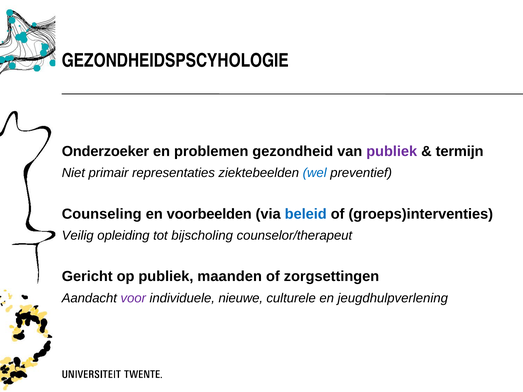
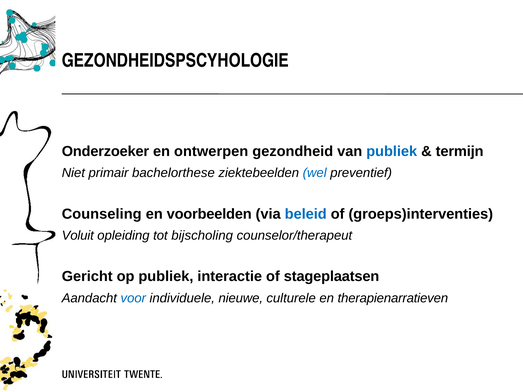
problemen: problemen -> ontwerpen (211, 151)
publiek colour: purple -> blue (392, 151)
representaties: representaties -> bachelorthese (173, 173)
Veilig: Veilig -> Voluit (78, 236)
maanden: maanden -> interactie (230, 277)
zorgsettingen: zorgsettingen -> stageplaatsen (332, 277)
voor colour: purple -> blue (133, 298)
jeugdhulpverlening: jeugdhulpverlening -> therapienarratieven (393, 298)
